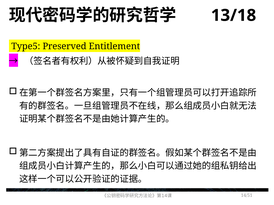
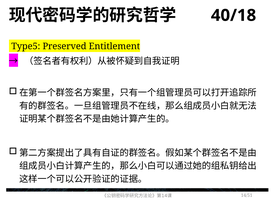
13/18: 13/18 -> 40/18 (234, 15)
